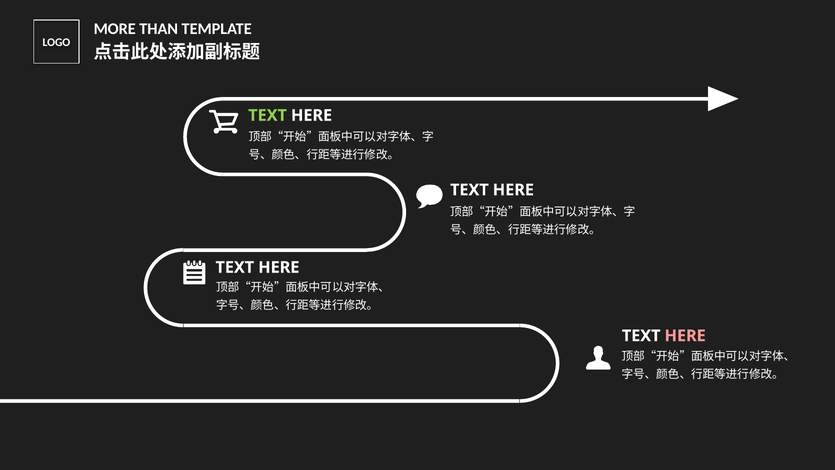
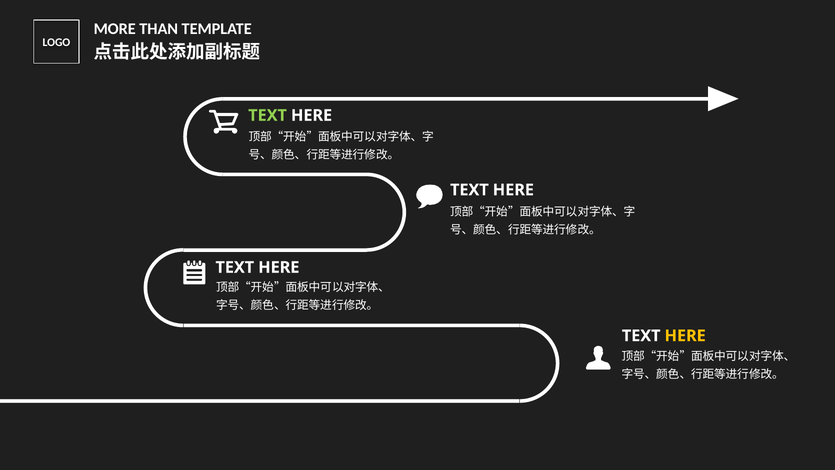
HERE colour: pink -> yellow (685, 336)
